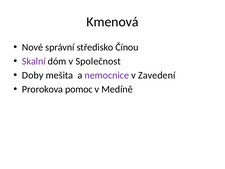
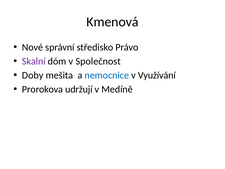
Čínou: Čínou -> Právo (127, 47)
nemocnice colour: purple -> blue (107, 75)
Zavedení: Zavedení -> Využívání (157, 75)
pomoc: pomoc -> udržují (79, 89)
